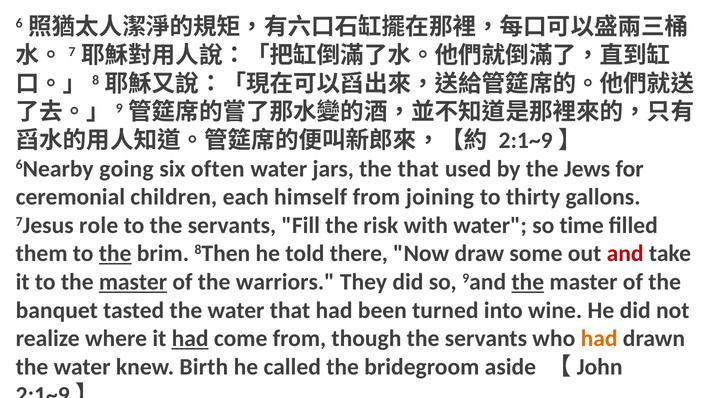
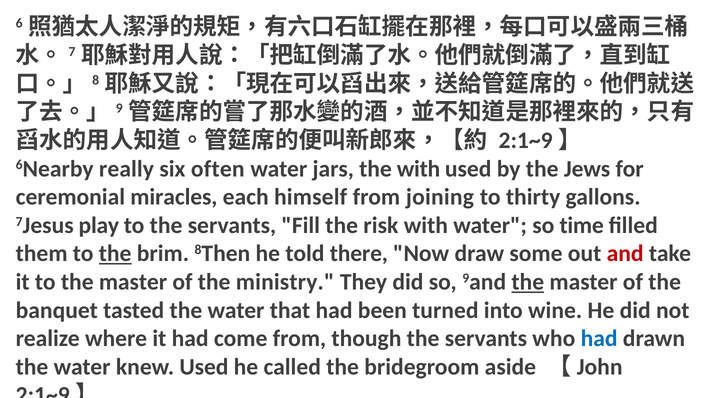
going: going -> really (126, 169)
the that: that -> with (419, 169)
children: children -> miracles (174, 197)
role: role -> play (99, 225)
master underline: present -> none (133, 282)
warriors: warriors -> ministry (285, 282)
had underline: present -> none (190, 338)
had colour: orange -> blue (599, 338)
knew Birth: Birth -> Used (204, 367)
